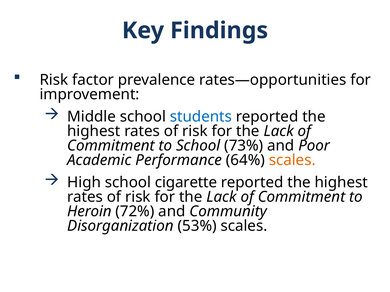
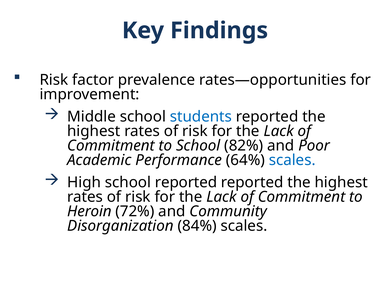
73%: 73% -> 82% (244, 146)
scales colour: orange -> blue (292, 161)
school cigarette: cigarette -> reported (186, 183)
53%: 53% -> 84% (197, 226)
